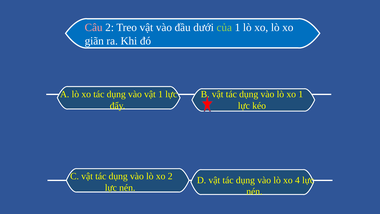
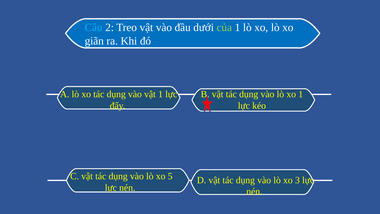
Câu colour: pink -> light blue (94, 28)
xo 2: 2 -> 5 (170, 176)
4: 4 -> 3 (297, 180)
